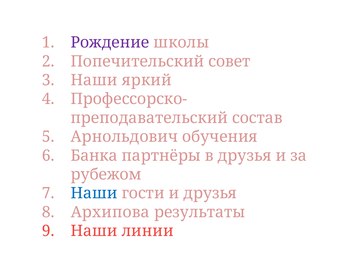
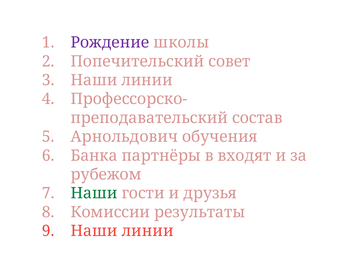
яркий: яркий -> линии (147, 80)
в друзья: друзья -> входят (245, 155)
Наши colour: blue -> green (94, 193)
Архипова: Архипова -> Комиссии (110, 212)
